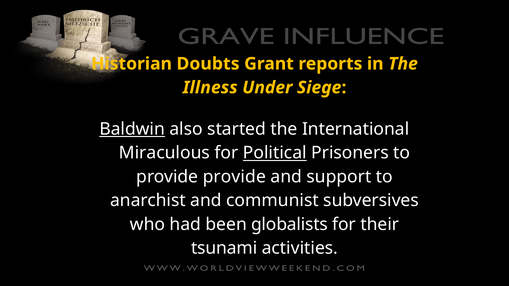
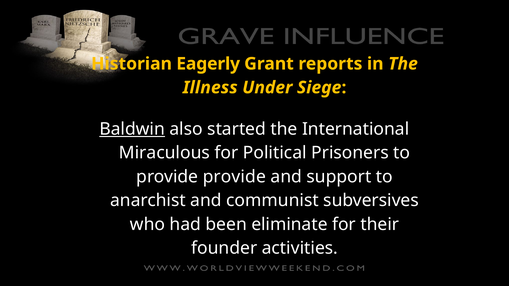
Doubts: Doubts -> Eagerly (208, 64)
Political underline: present -> none (275, 153)
globalists: globalists -> eliminate (289, 225)
tsunami: tsunami -> founder (224, 248)
